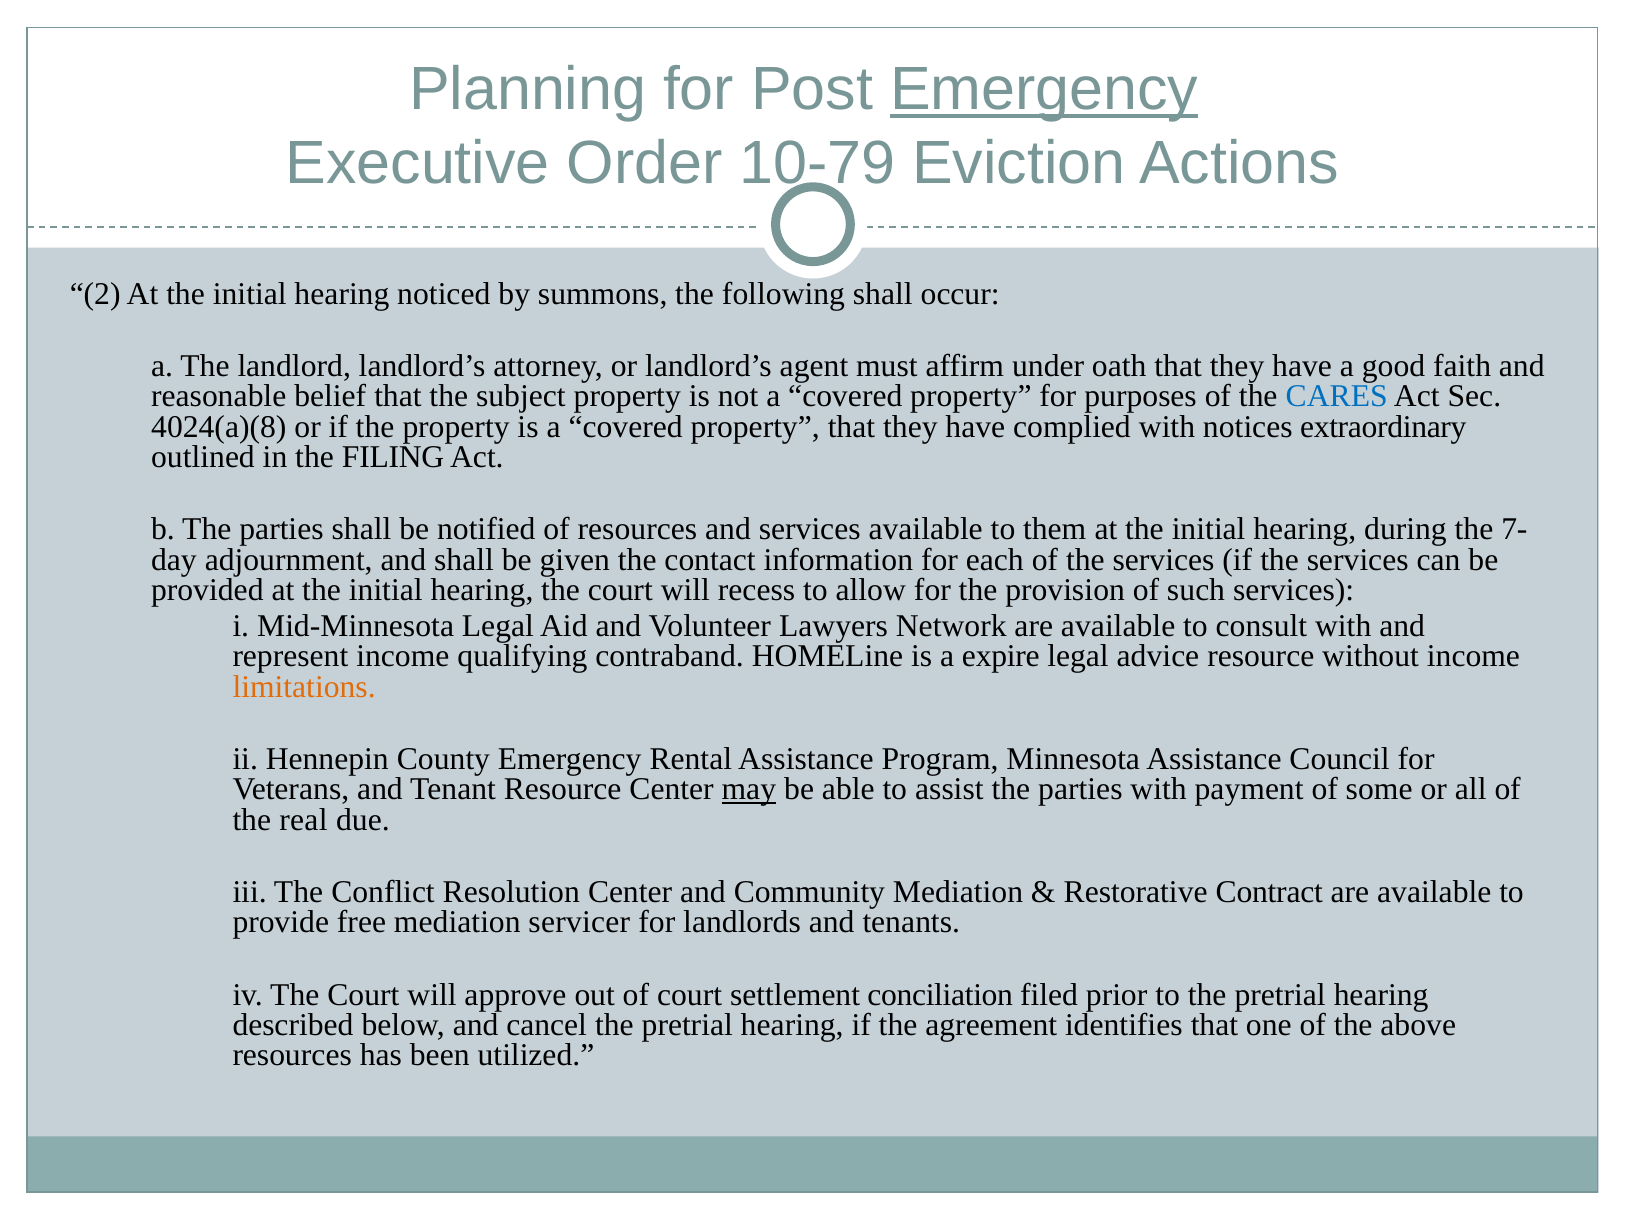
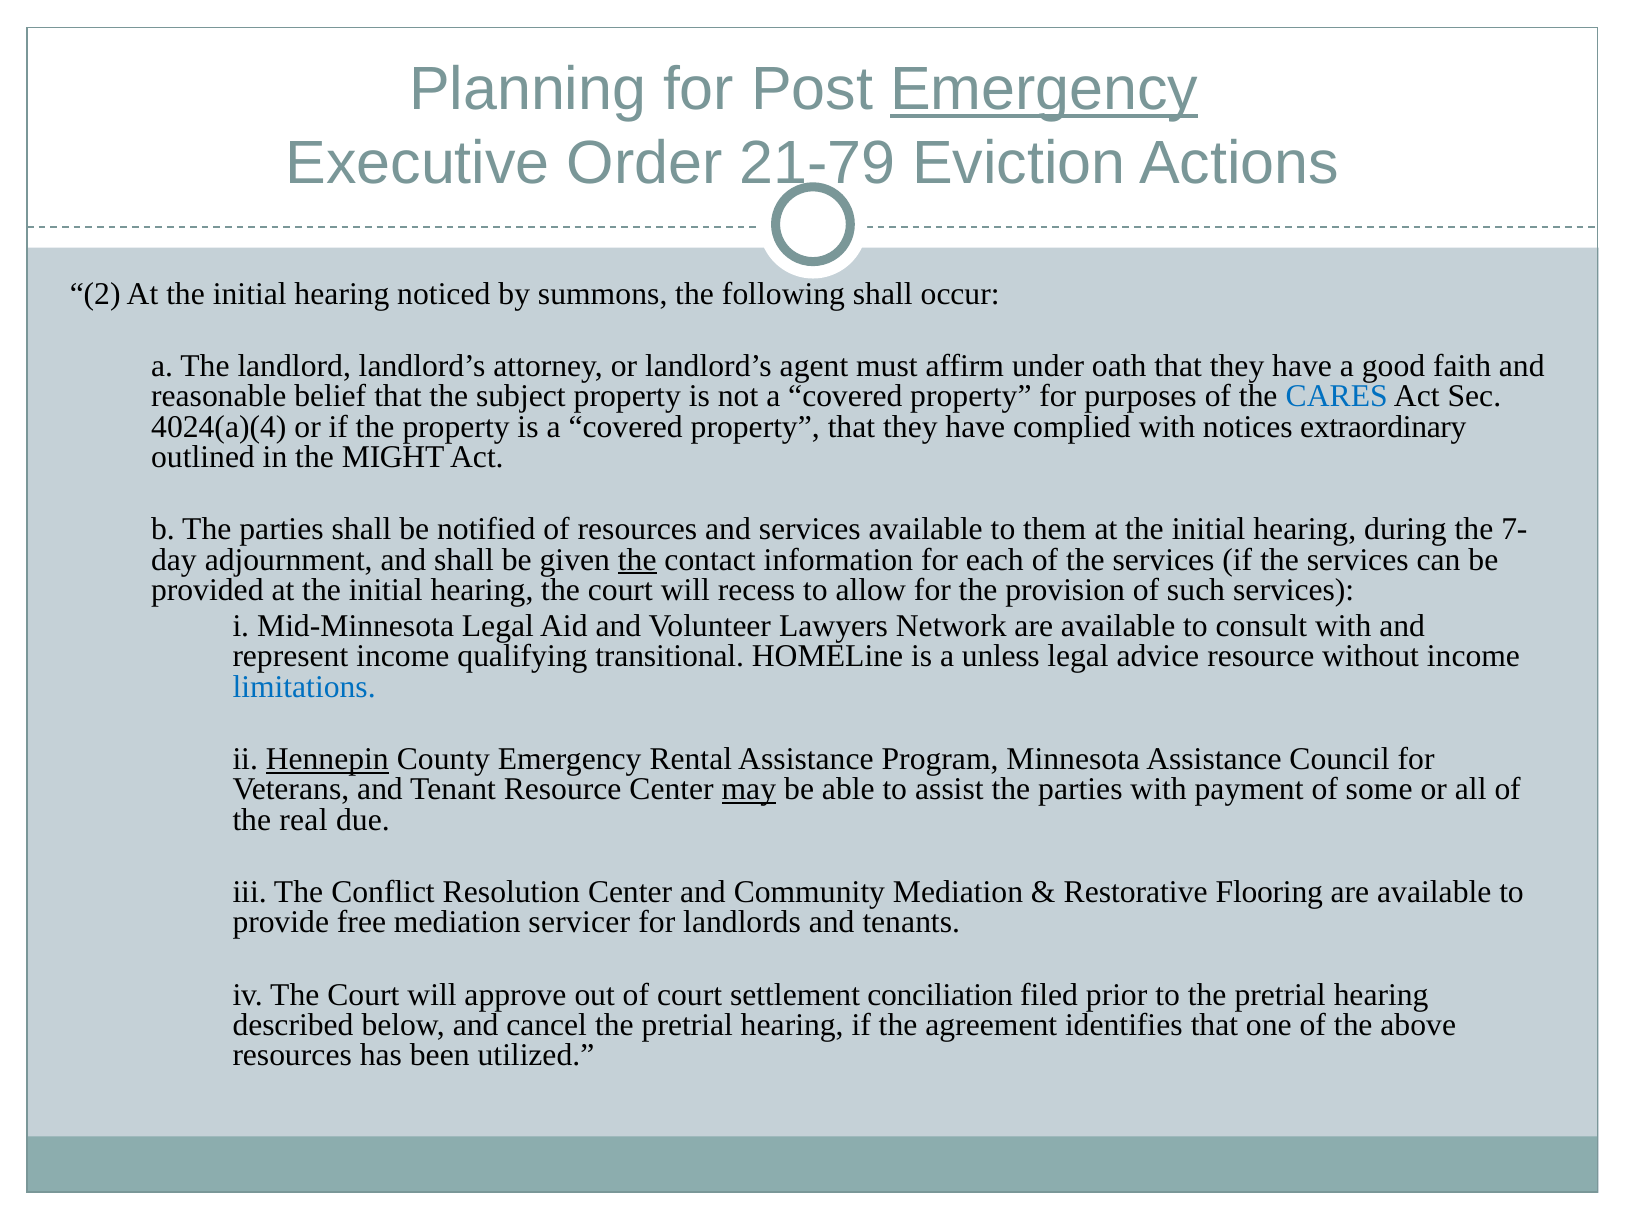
10-79: 10-79 -> 21-79 (817, 163)
4024(a)(8: 4024(a)(8 -> 4024(a)(4 (219, 426)
FILING: FILING -> MIGHT (393, 457)
the underline: none -> present (637, 559)
contraband: contraband -> transitional (670, 656)
expire: expire -> unless (1001, 656)
limitations colour: orange -> blue (304, 687)
Hennepin underline: none -> present (327, 759)
Contract: Contract -> Flooring (1269, 892)
